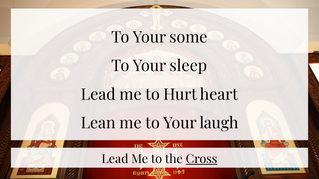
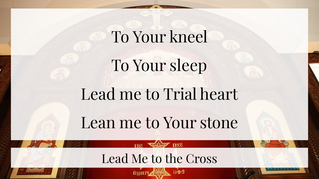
some: some -> kneel (189, 37)
Hurt: Hurt -> Trial (180, 95)
laugh: laugh -> stone (219, 123)
Cross underline: present -> none (202, 160)
